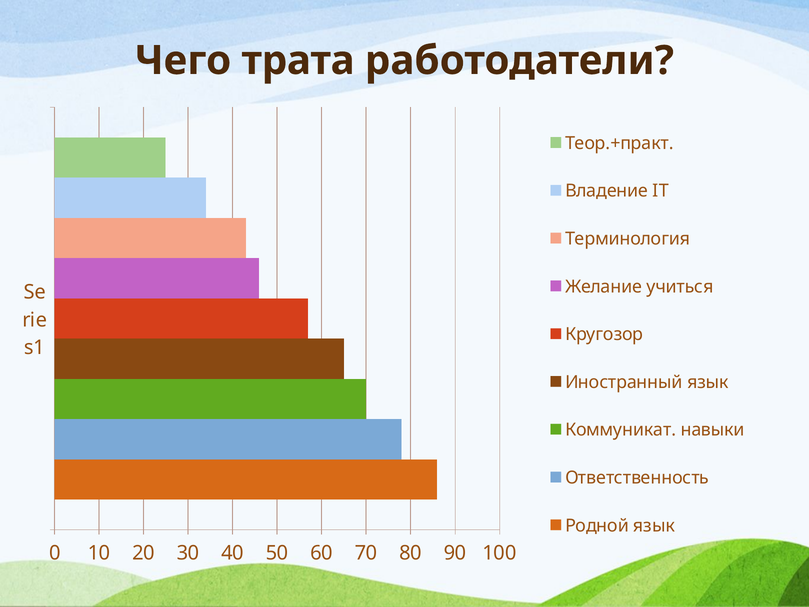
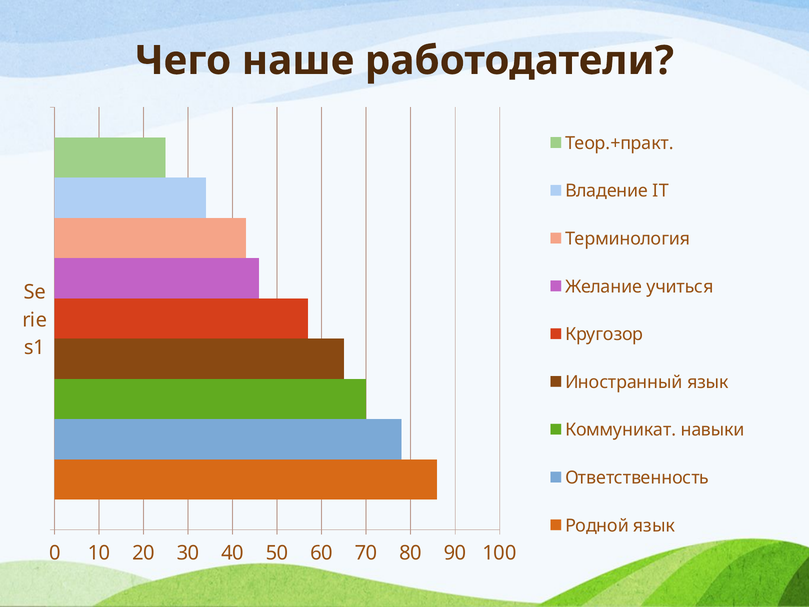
трата: трата -> наше (298, 61)
